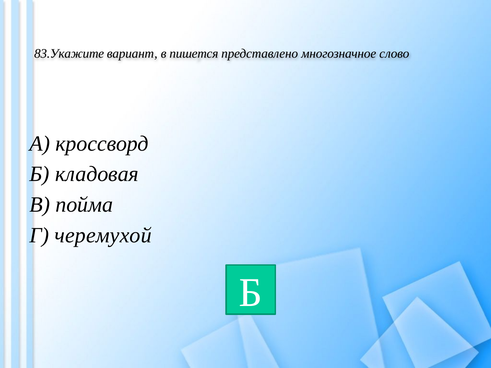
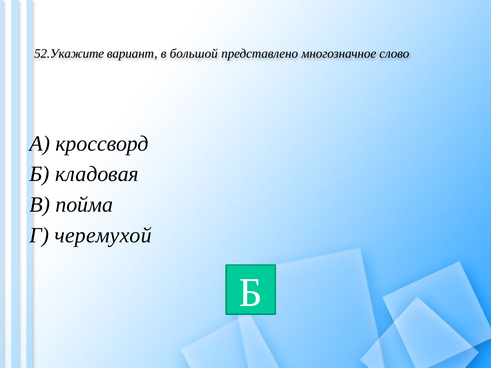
83.Укажите: 83.Укажите -> 52.Укажите (69, 53)
пишется: пишется -> большой (194, 53)
